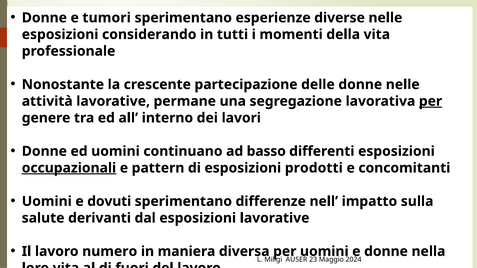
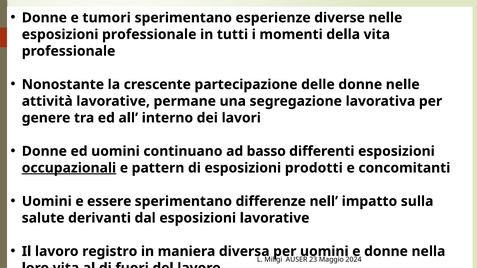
esposizioni considerando: considerando -> professionale (149, 34)
per underline: present -> none (431, 101)
dovuti: dovuti -> essere (109, 202)
numero: numero -> registro (110, 252)
